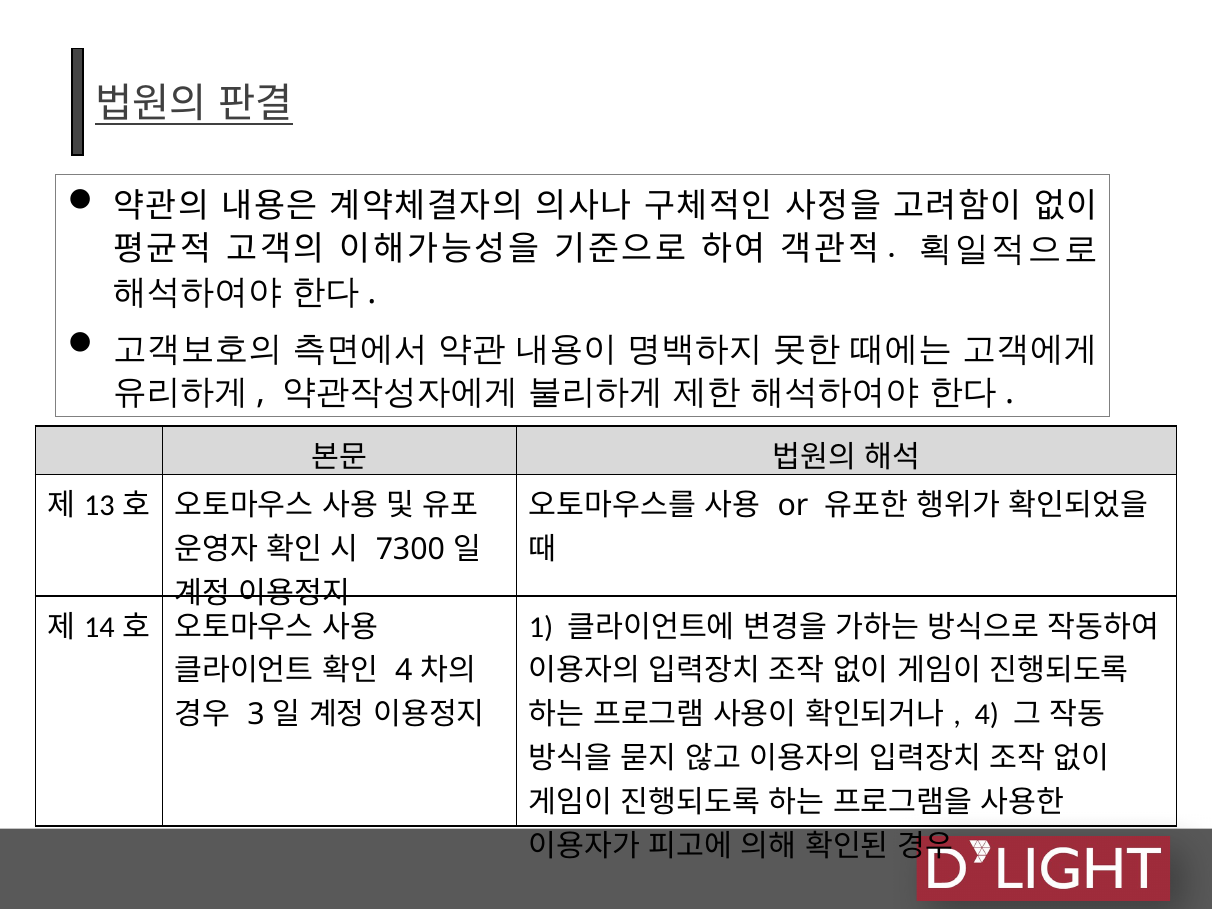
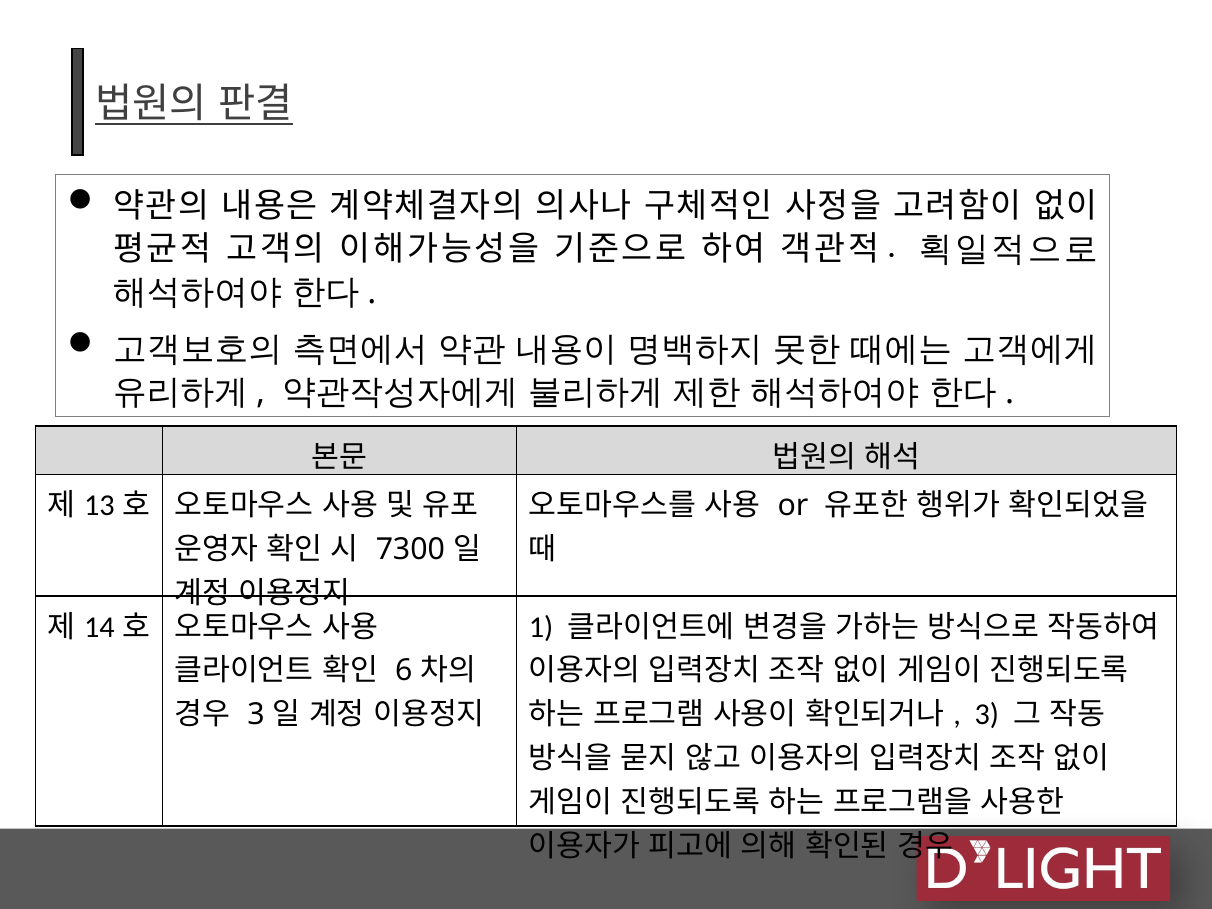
4: 4 -> 6 (404, 671)
4: 4 -> 3 (987, 715)
